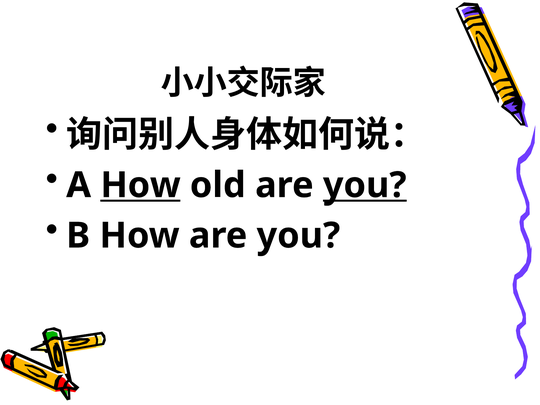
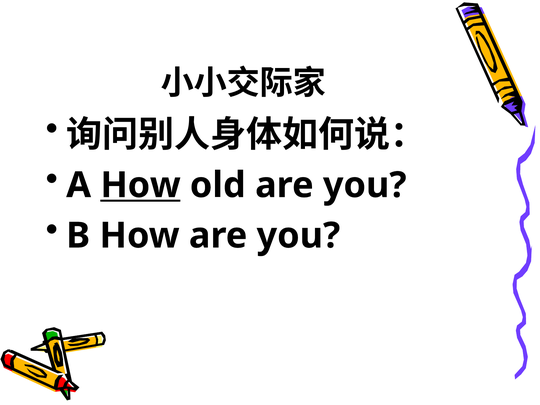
you underline: present -> none (365, 185)
